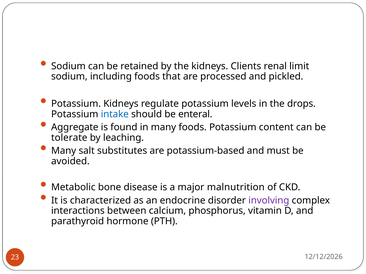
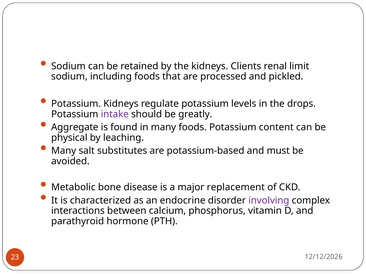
intake colour: blue -> purple (115, 114)
enteral: enteral -> greatly (195, 114)
tolerate: tolerate -> physical (69, 138)
malnutrition: malnutrition -> replacement (236, 188)
